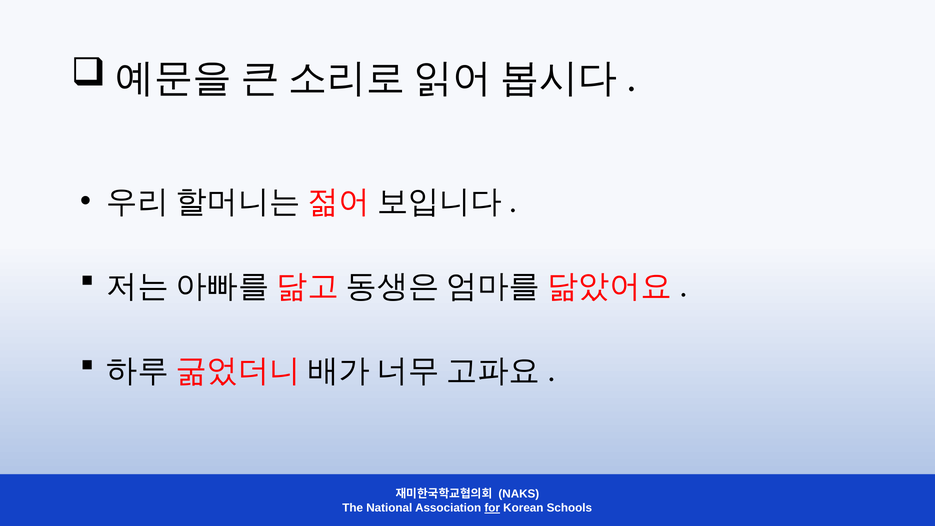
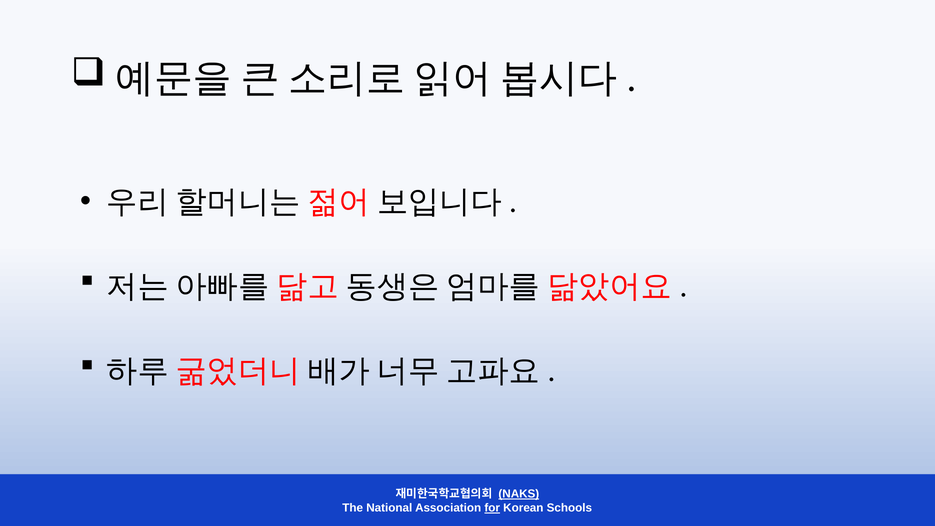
NAKS underline: none -> present (519, 494)
